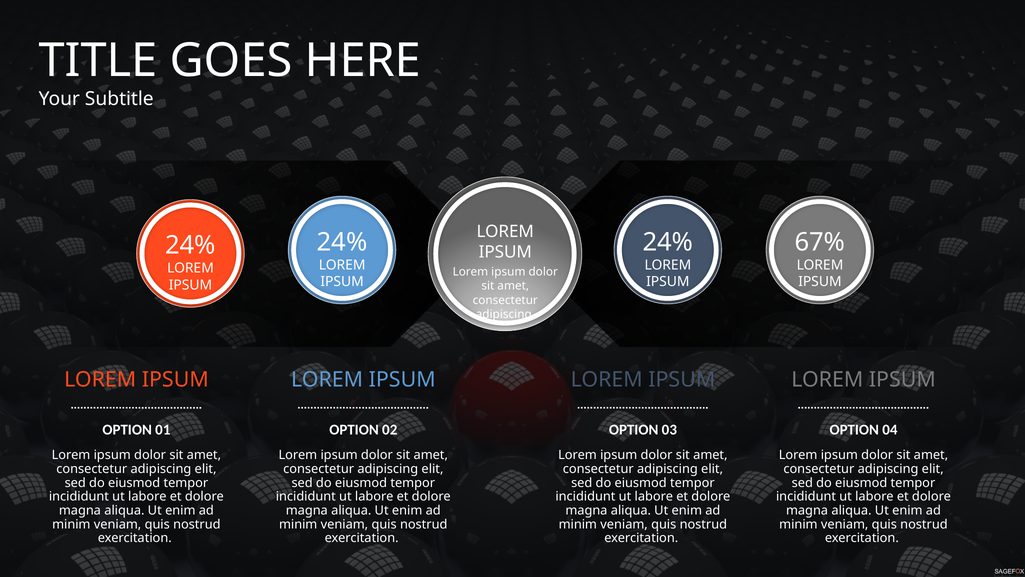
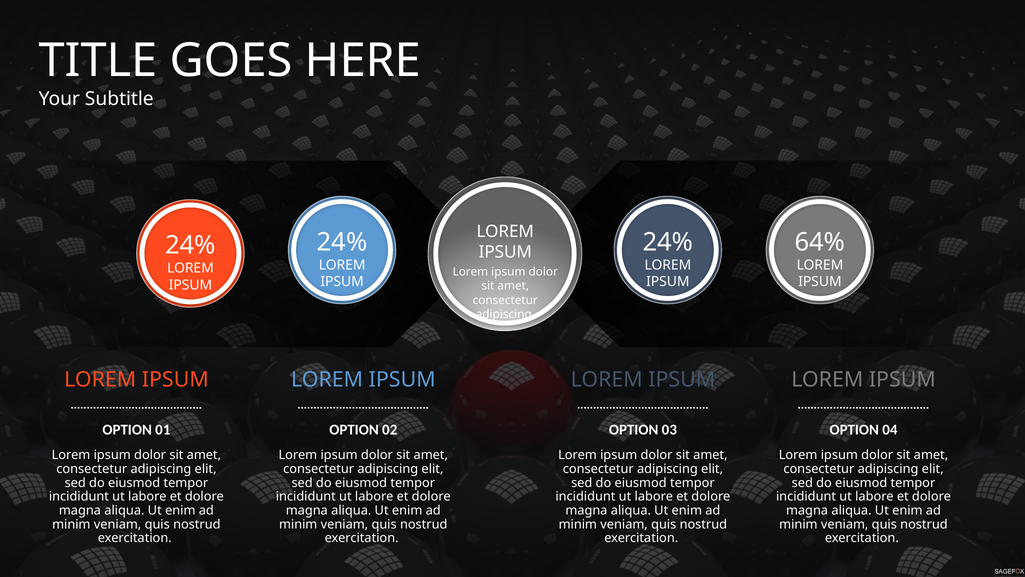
67%: 67% -> 64% (820, 242)
